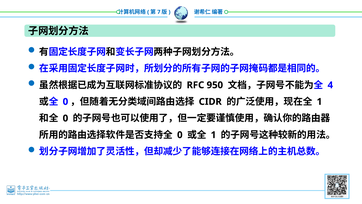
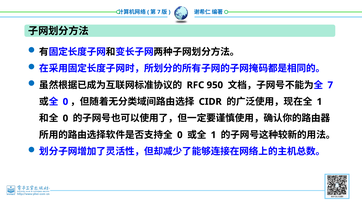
4: 4 -> 7 (330, 85)
